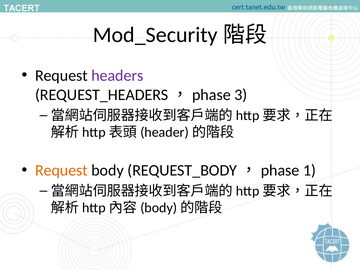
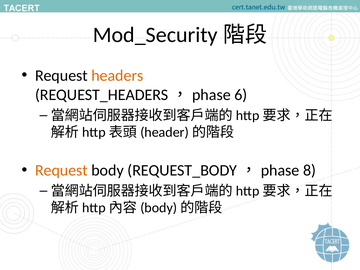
headers colour: purple -> orange (117, 76)
3: 3 -> 6 (241, 95)
1: 1 -> 8 (310, 170)
